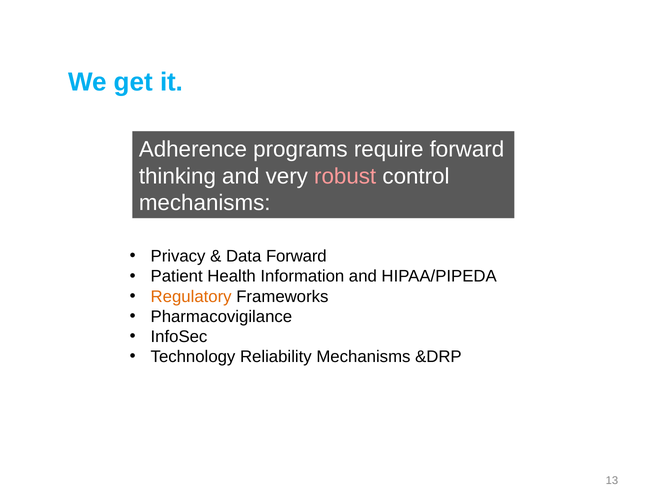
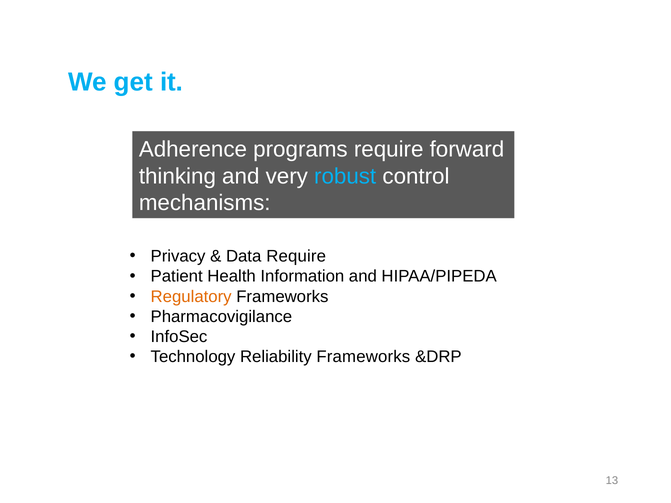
robust colour: pink -> light blue (345, 176)
Data Forward: Forward -> Require (296, 256)
Reliability Mechanisms: Mechanisms -> Frameworks (363, 357)
